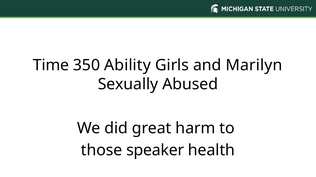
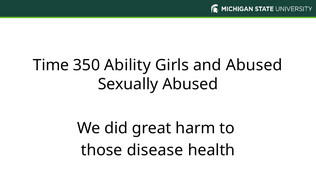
and Marilyn: Marilyn -> Abused (254, 66)
speaker: speaker -> disease (155, 151)
